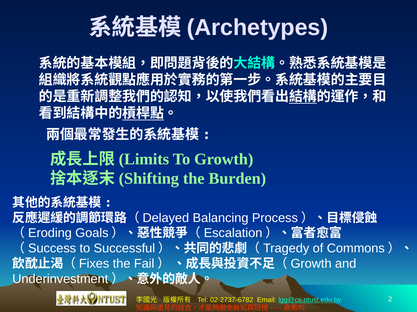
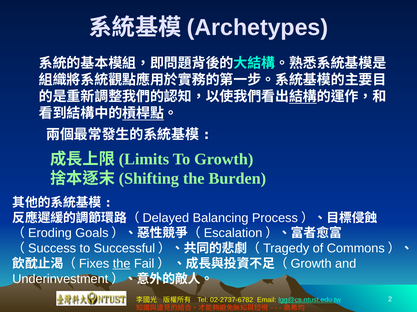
the underline: none -> present (122, 264)
